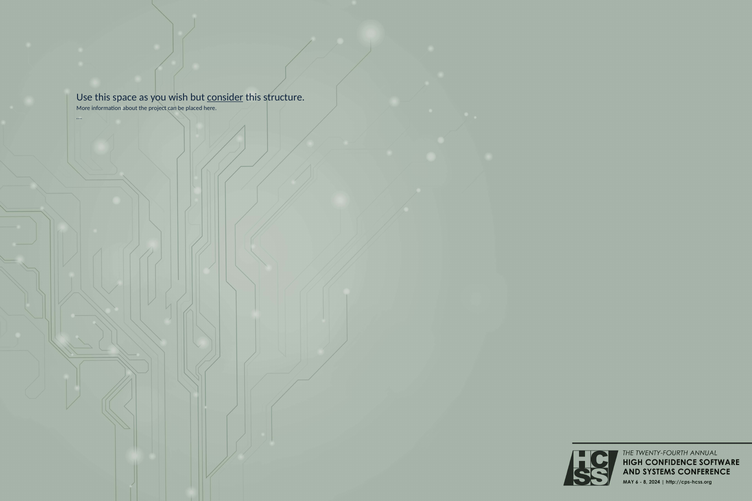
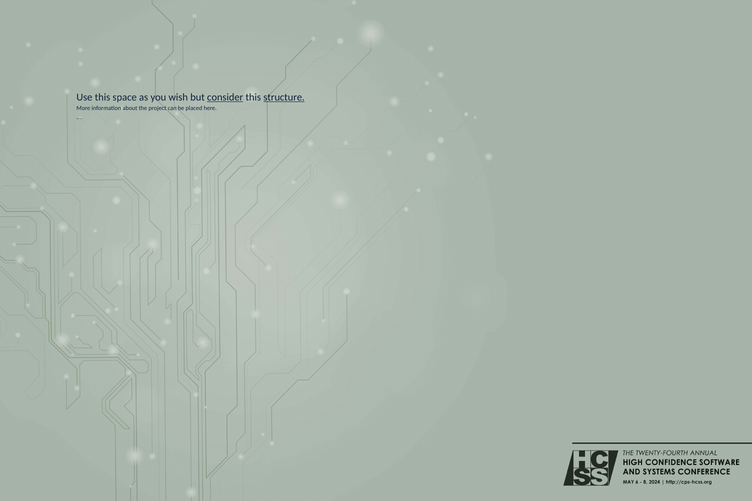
structure underline: none -> present (284, 97)
